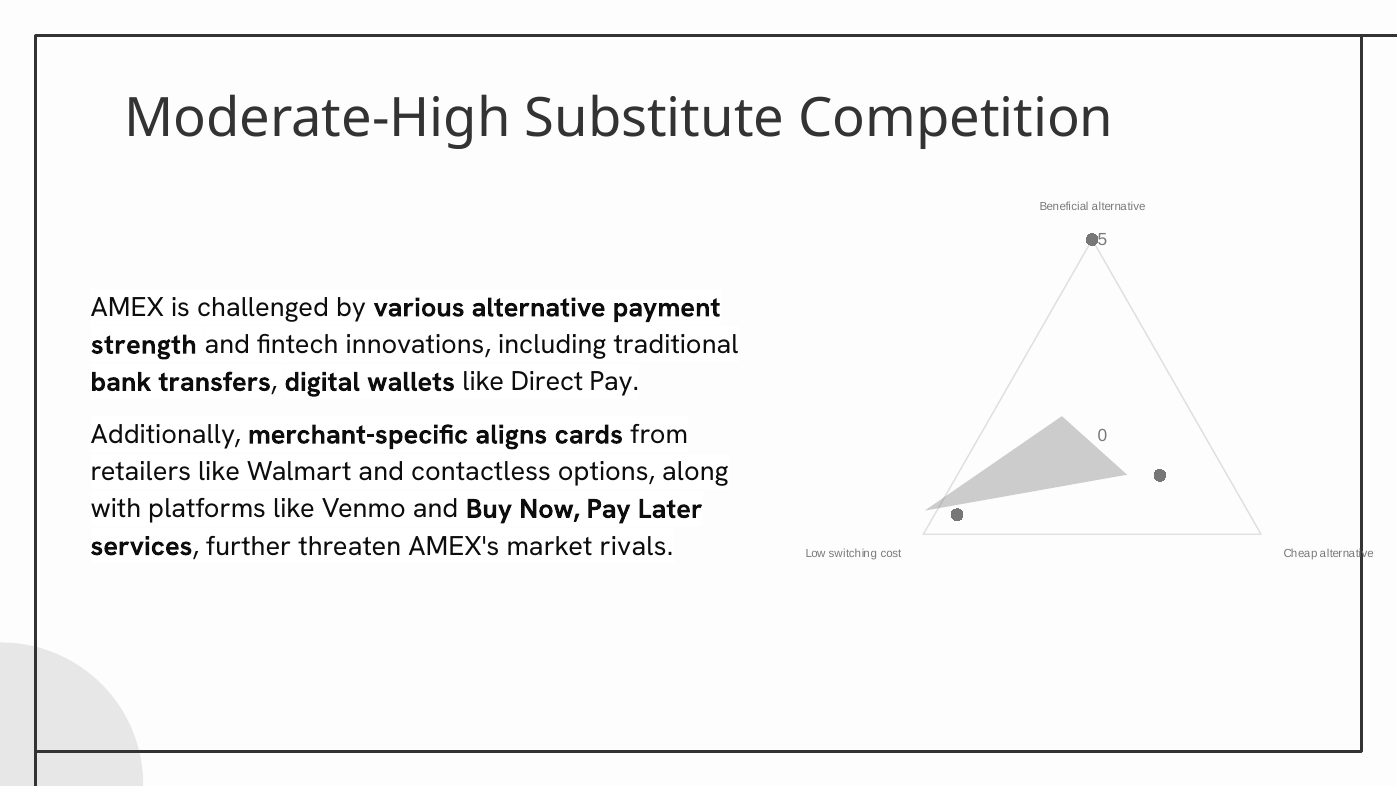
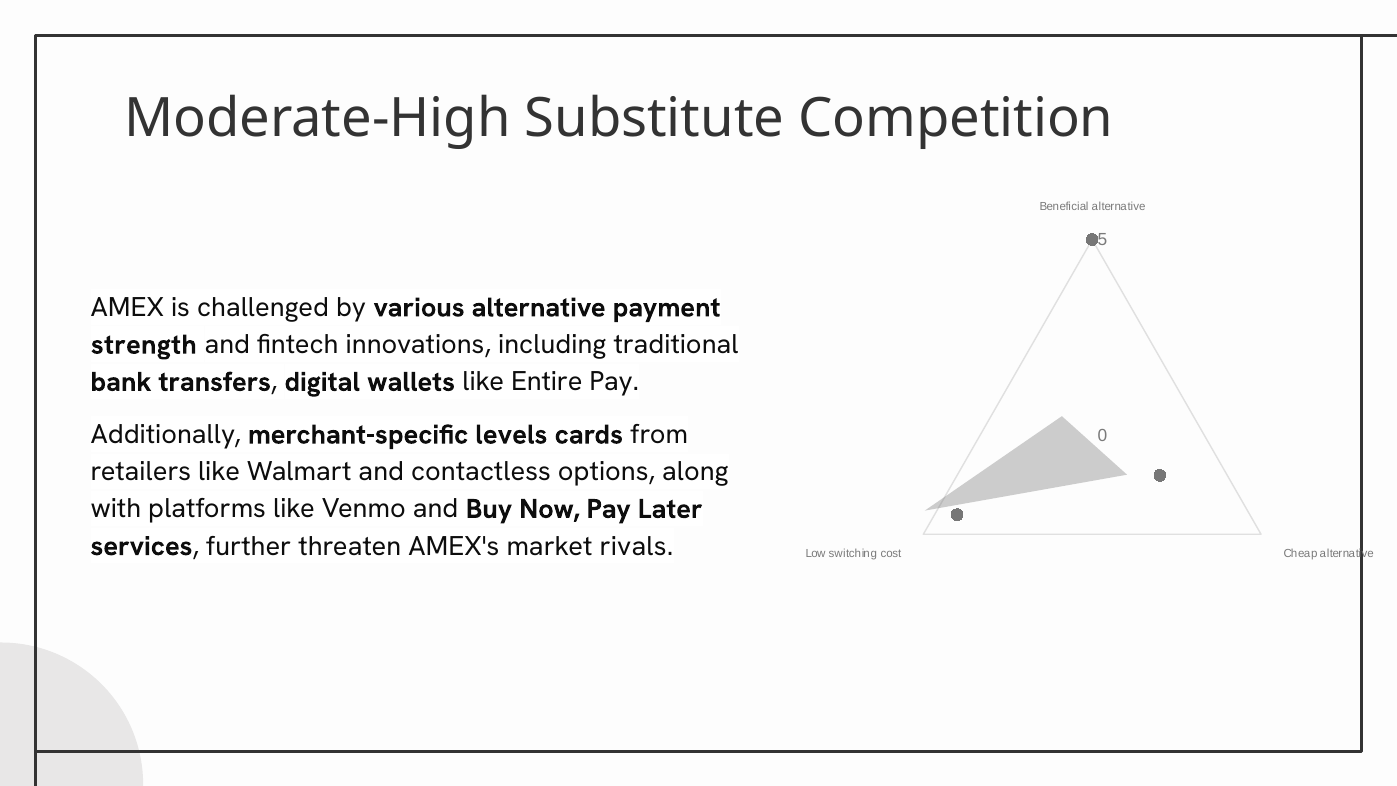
Direct: Direct -> Entire (547, 382)
aligns: aligns -> levels (511, 434)
